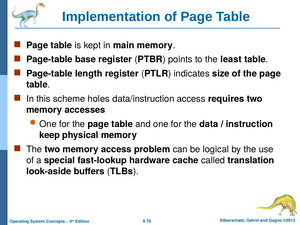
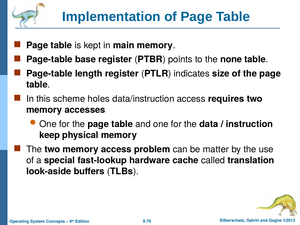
least: least -> none (231, 59)
logical: logical -> matter (216, 149)
